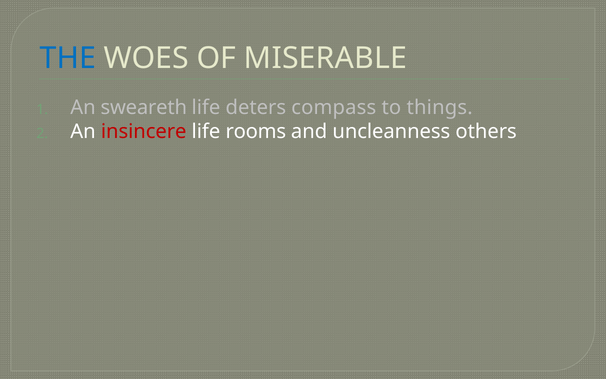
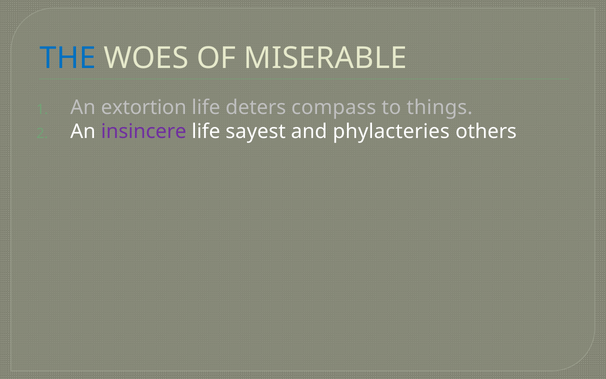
sweareth: sweareth -> extortion (144, 107)
insincere colour: red -> purple (144, 132)
rooms: rooms -> sayest (256, 132)
uncleanness: uncleanness -> phylacteries (391, 132)
